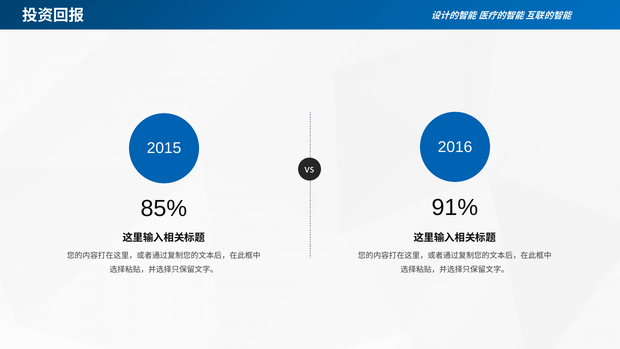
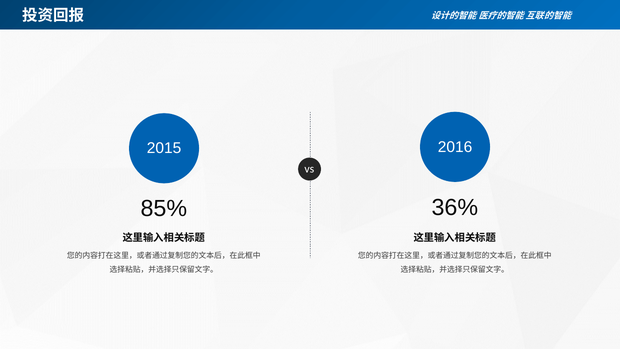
91%: 91% -> 36% (455, 207)
